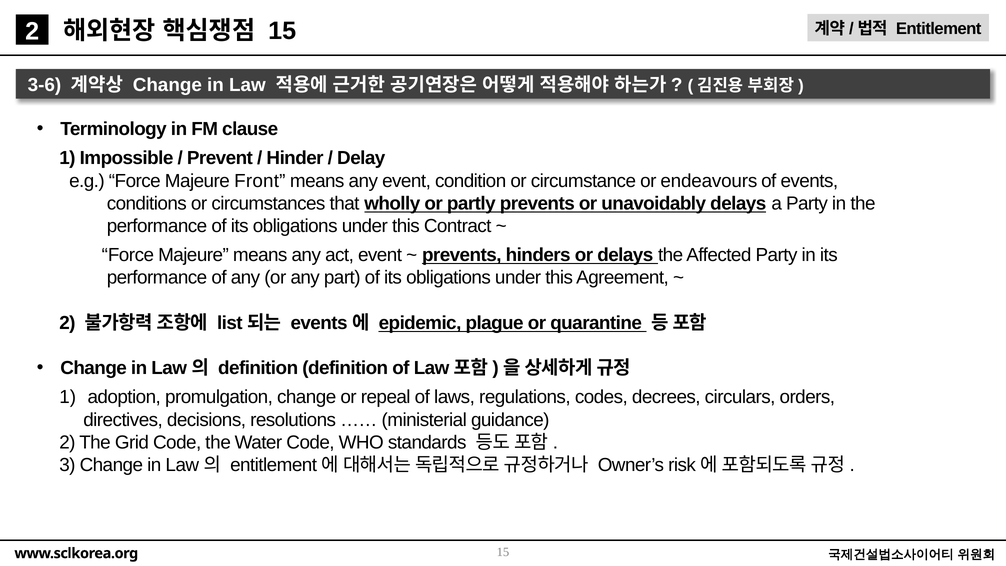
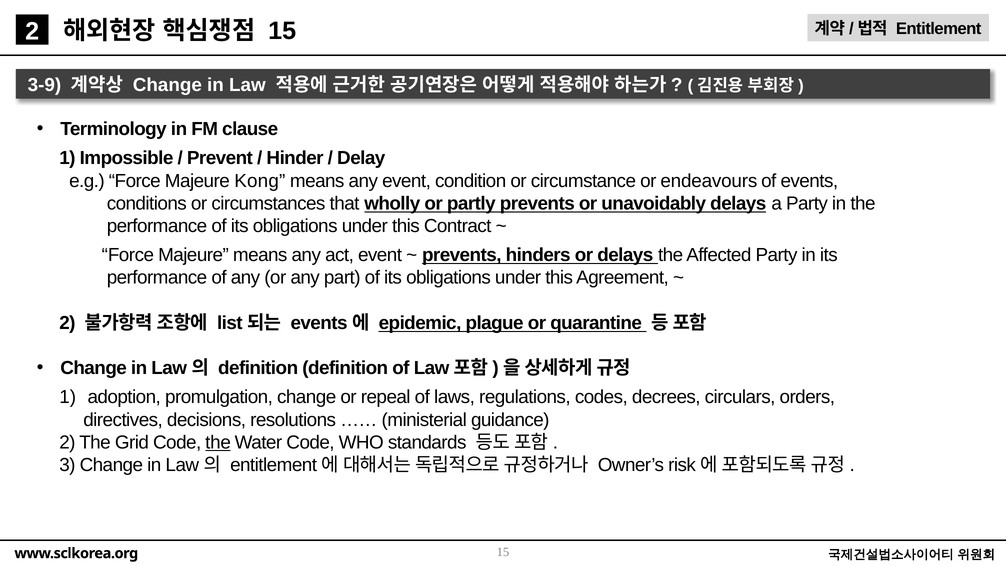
3-6: 3-6 -> 3-9 (44, 85)
Front: Front -> Kong (260, 181)
the underline: none -> present (218, 442)
